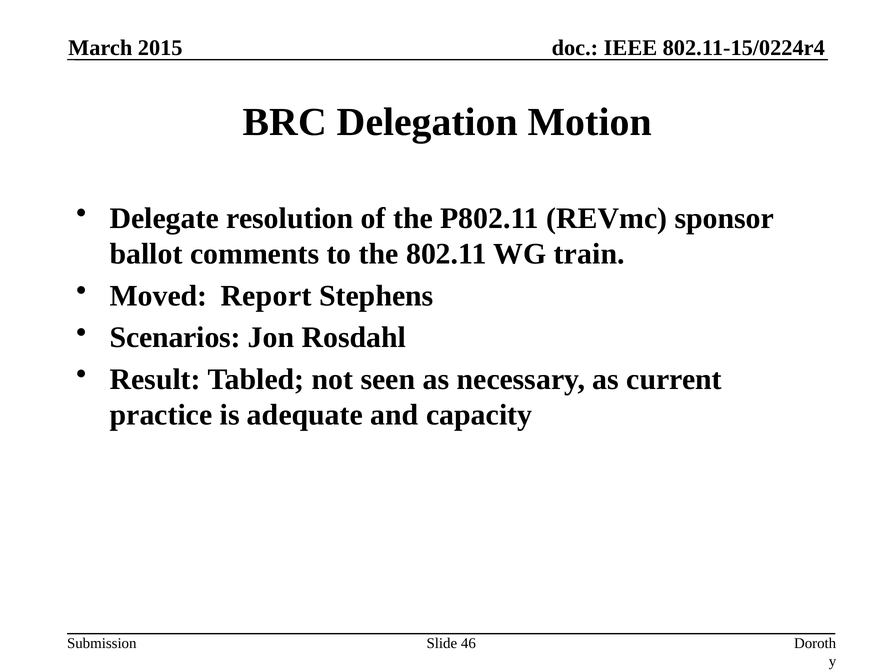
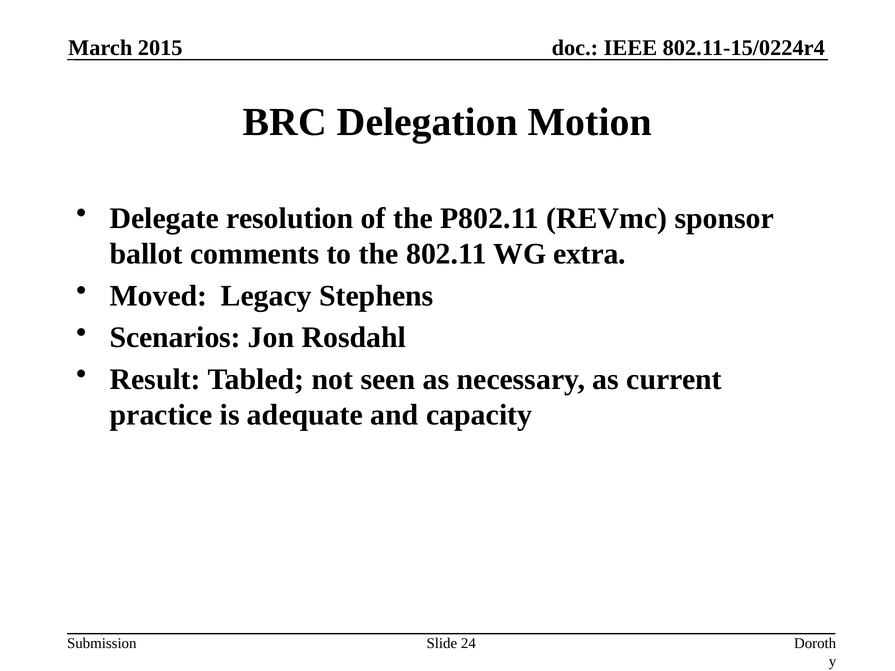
train: train -> extra (590, 254)
Report: Report -> Legacy (266, 296)
46: 46 -> 24 (468, 644)
